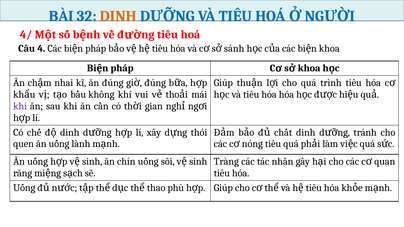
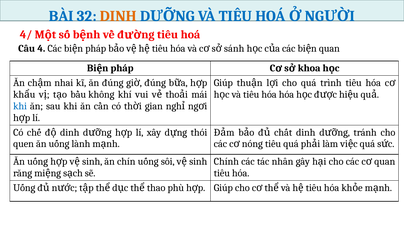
khoa: khoa -> quan (329, 48)
khi colour: purple -> blue (20, 106)
Tràng: Tràng -> Chính (226, 162)
